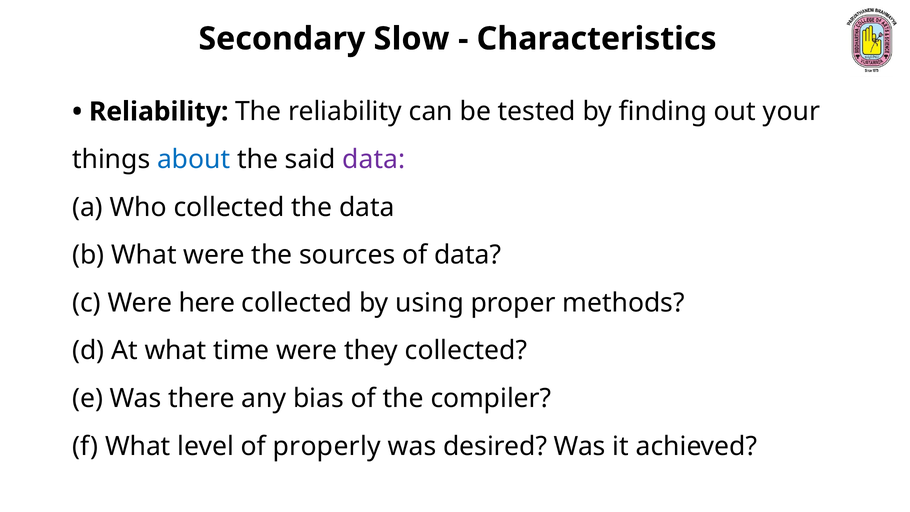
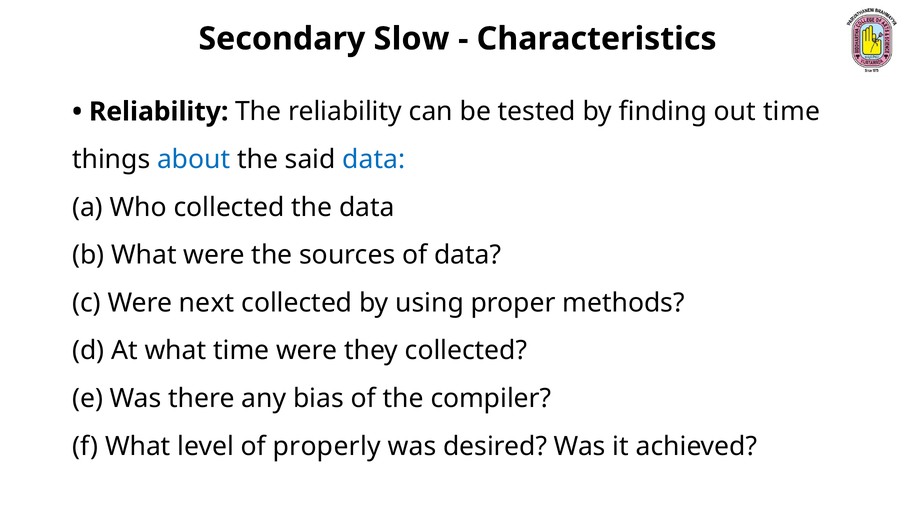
out your: your -> time (792, 112)
data colour: purple -> blue (374, 159)
here: here -> next (207, 303)
